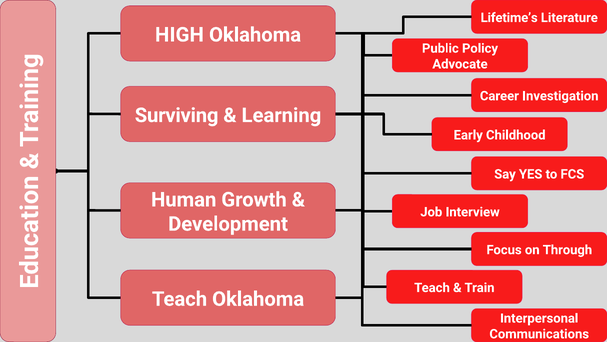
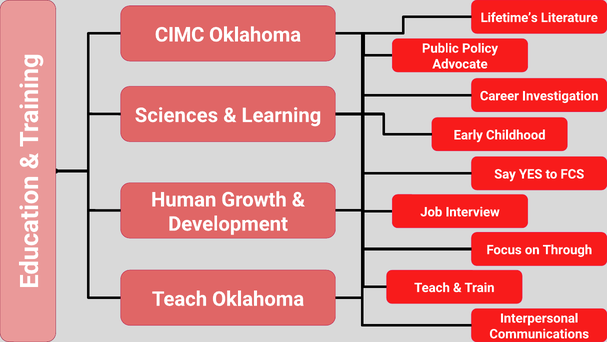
HIGH: HIGH -> CIMC (180, 35)
Surviving: Surviving -> Sciences (176, 115)
